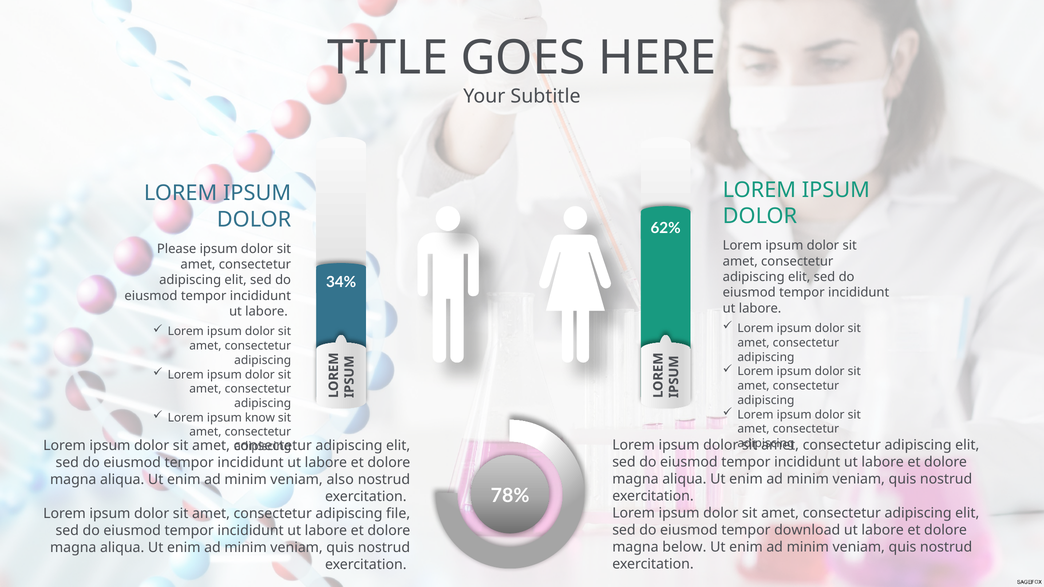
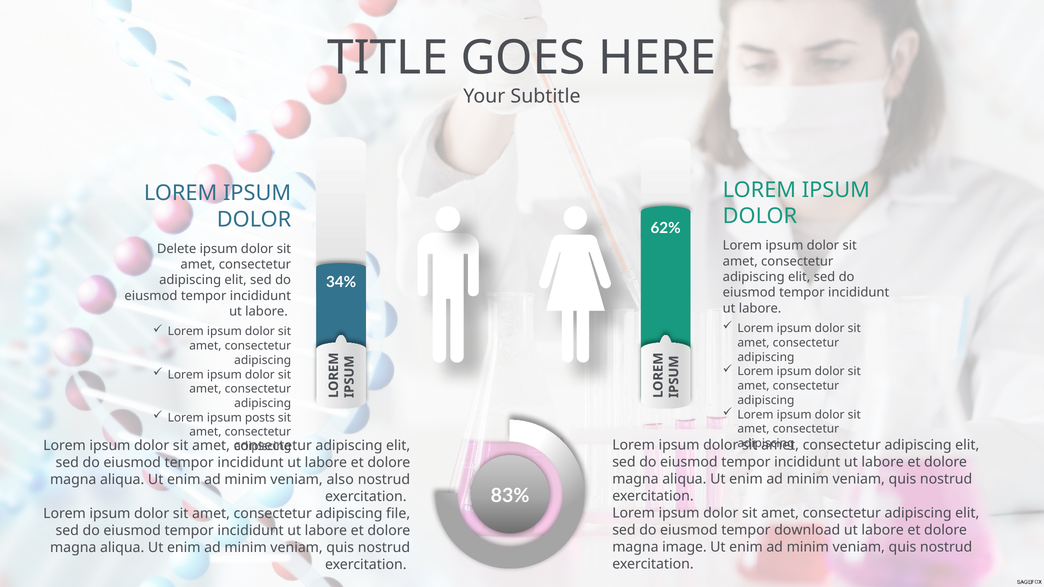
Please: Please -> Delete (177, 249)
know: know -> posts (260, 418)
78%: 78% -> 83% (510, 496)
below: below -> image (684, 547)
